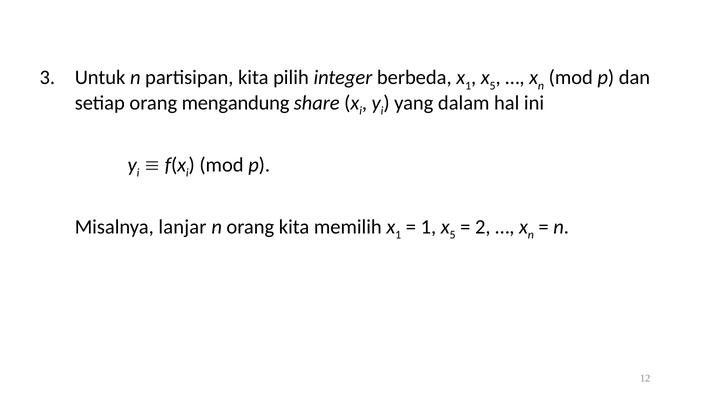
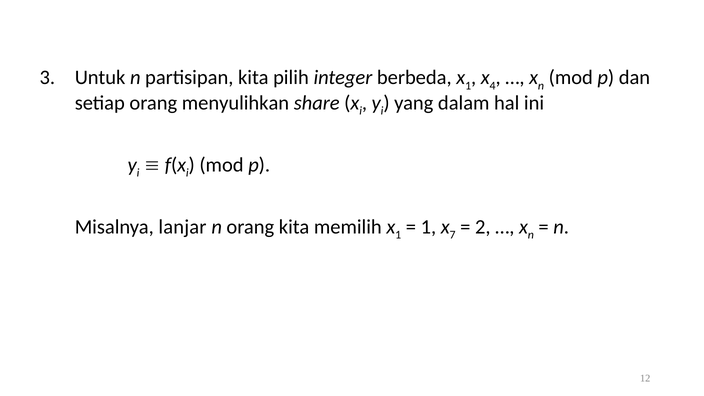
5: 5 -> 4 (493, 86)
mengandung: mengandung -> menyulihkan (235, 103)
5: 5 -> 7 (453, 235)
